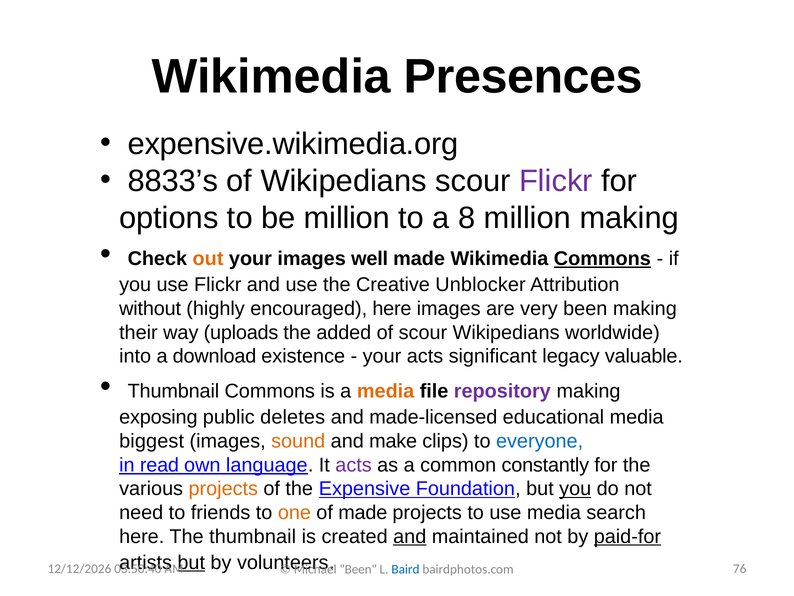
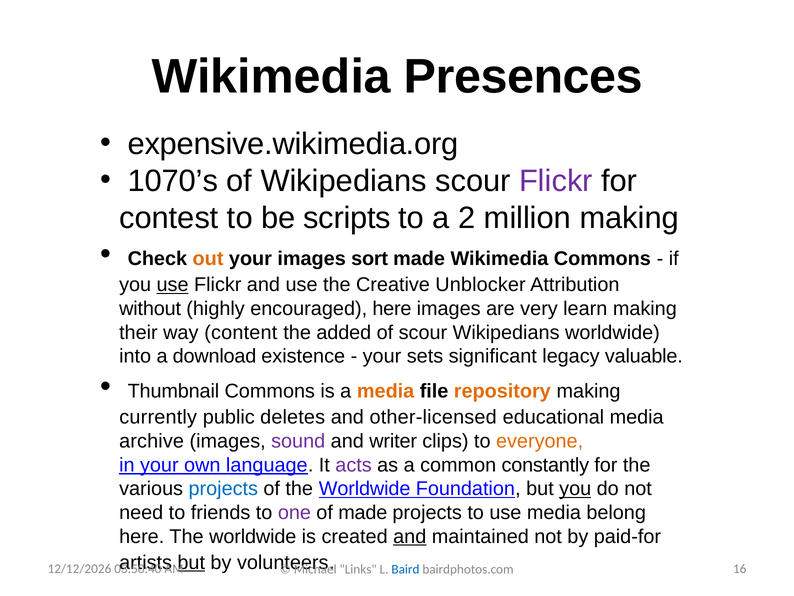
8833’s: 8833’s -> 1070’s (173, 181)
options: options -> contest (169, 218)
be million: million -> scripts (347, 218)
8: 8 -> 2 (467, 218)
well: well -> sort (370, 259)
Commons underline: present -> none (602, 259)
use underline: none -> present (173, 285)
very been: been -> learn (585, 308)
uploads: uploads -> content (241, 332)
your acts: acts -> sets (425, 356)
repository colour: purple -> orange (502, 391)
exposing: exposing -> currently (158, 417)
made-licensed: made-licensed -> other-licensed (433, 417)
biggest: biggest -> archive (152, 441)
sound colour: orange -> purple (298, 441)
make: make -> writer (393, 441)
everyone colour: blue -> orange (540, 441)
in read: read -> your (159, 465)
projects colour: orange -> blue (223, 488)
of the Expensive: Expensive -> Worldwide (365, 488)
one colour: orange -> purple (294, 512)
search: search -> belong (616, 512)
here The thumbnail: thumbnail -> worldwide (253, 536)
paid-for underline: present -> none (627, 536)
76: 76 -> 16 (740, 569)
Been: Been -> Links (358, 569)
